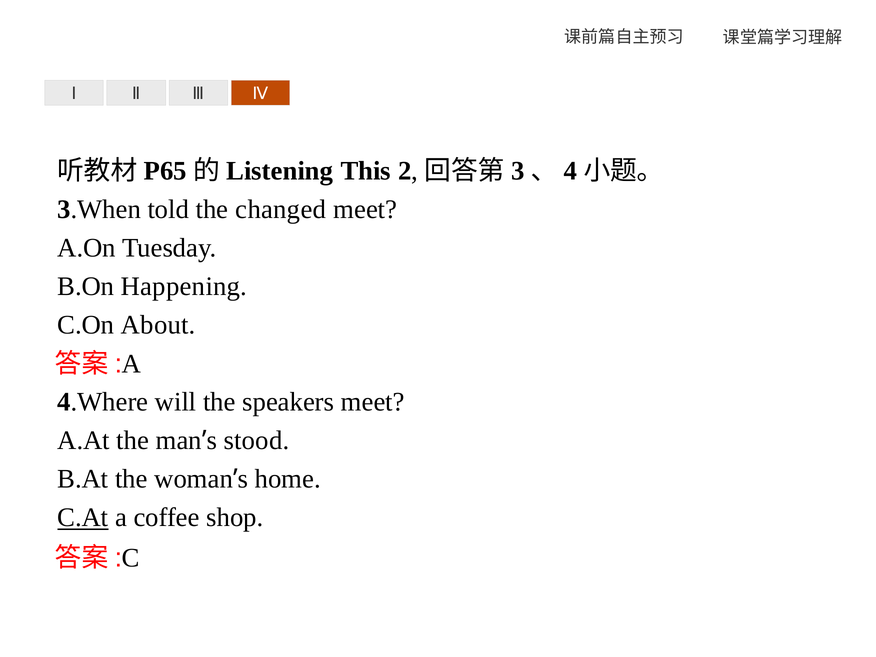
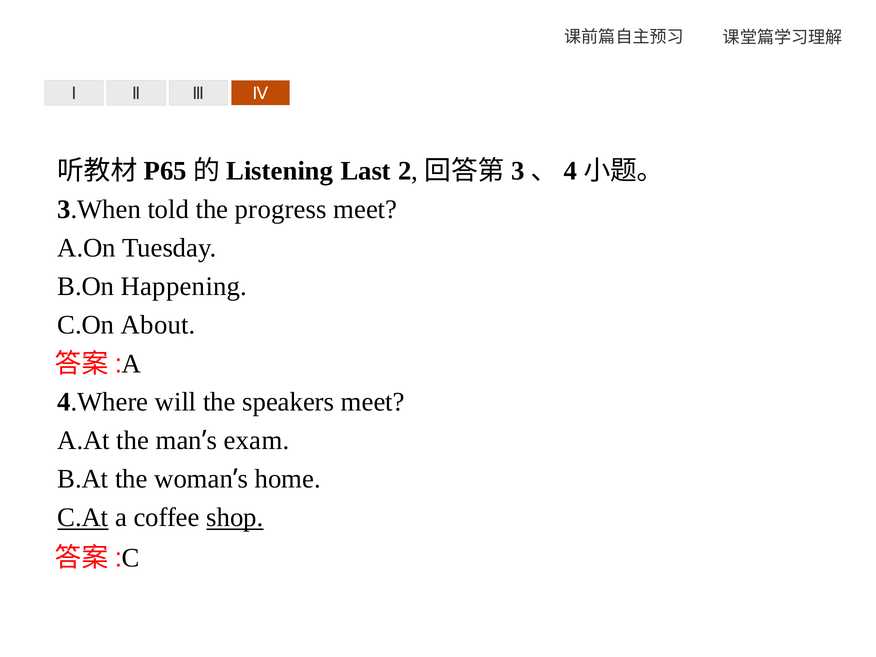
This: This -> Last (366, 171)
changed: changed -> progress (281, 209)
stood: stood -> exam (256, 441)
shop underline: none -> present (235, 518)
